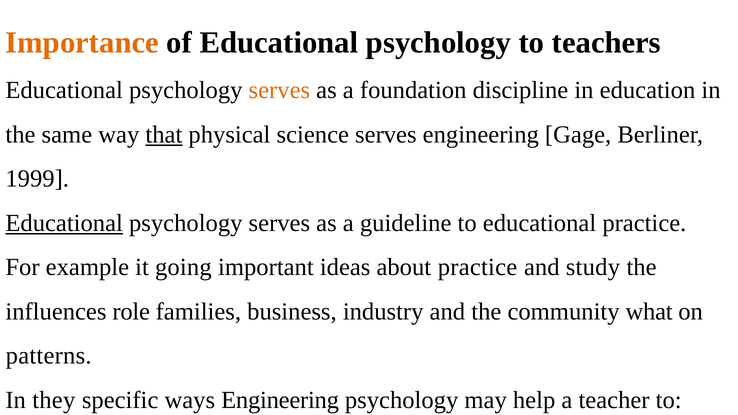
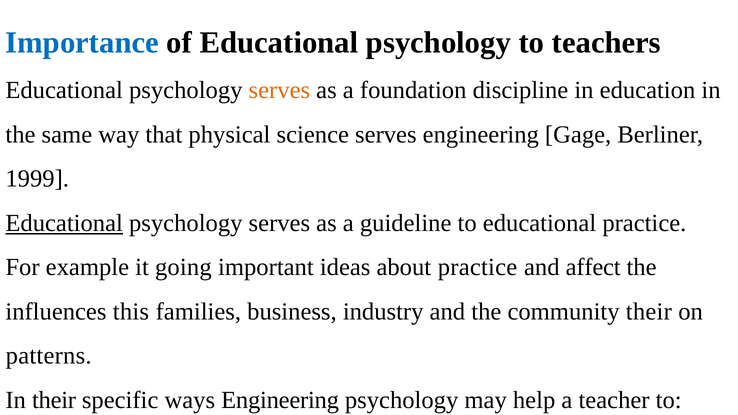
Importance colour: orange -> blue (82, 43)
that underline: present -> none (164, 135)
study: study -> affect (593, 267)
role: role -> this (131, 312)
community what: what -> their (649, 312)
In they: they -> their (54, 400)
